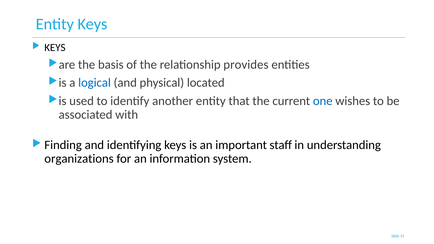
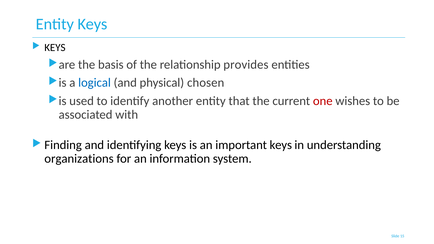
located: located -> chosen (206, 83)
one colour: blue -> red (323, 101)
important staff: staff -> keys (281, 145)
